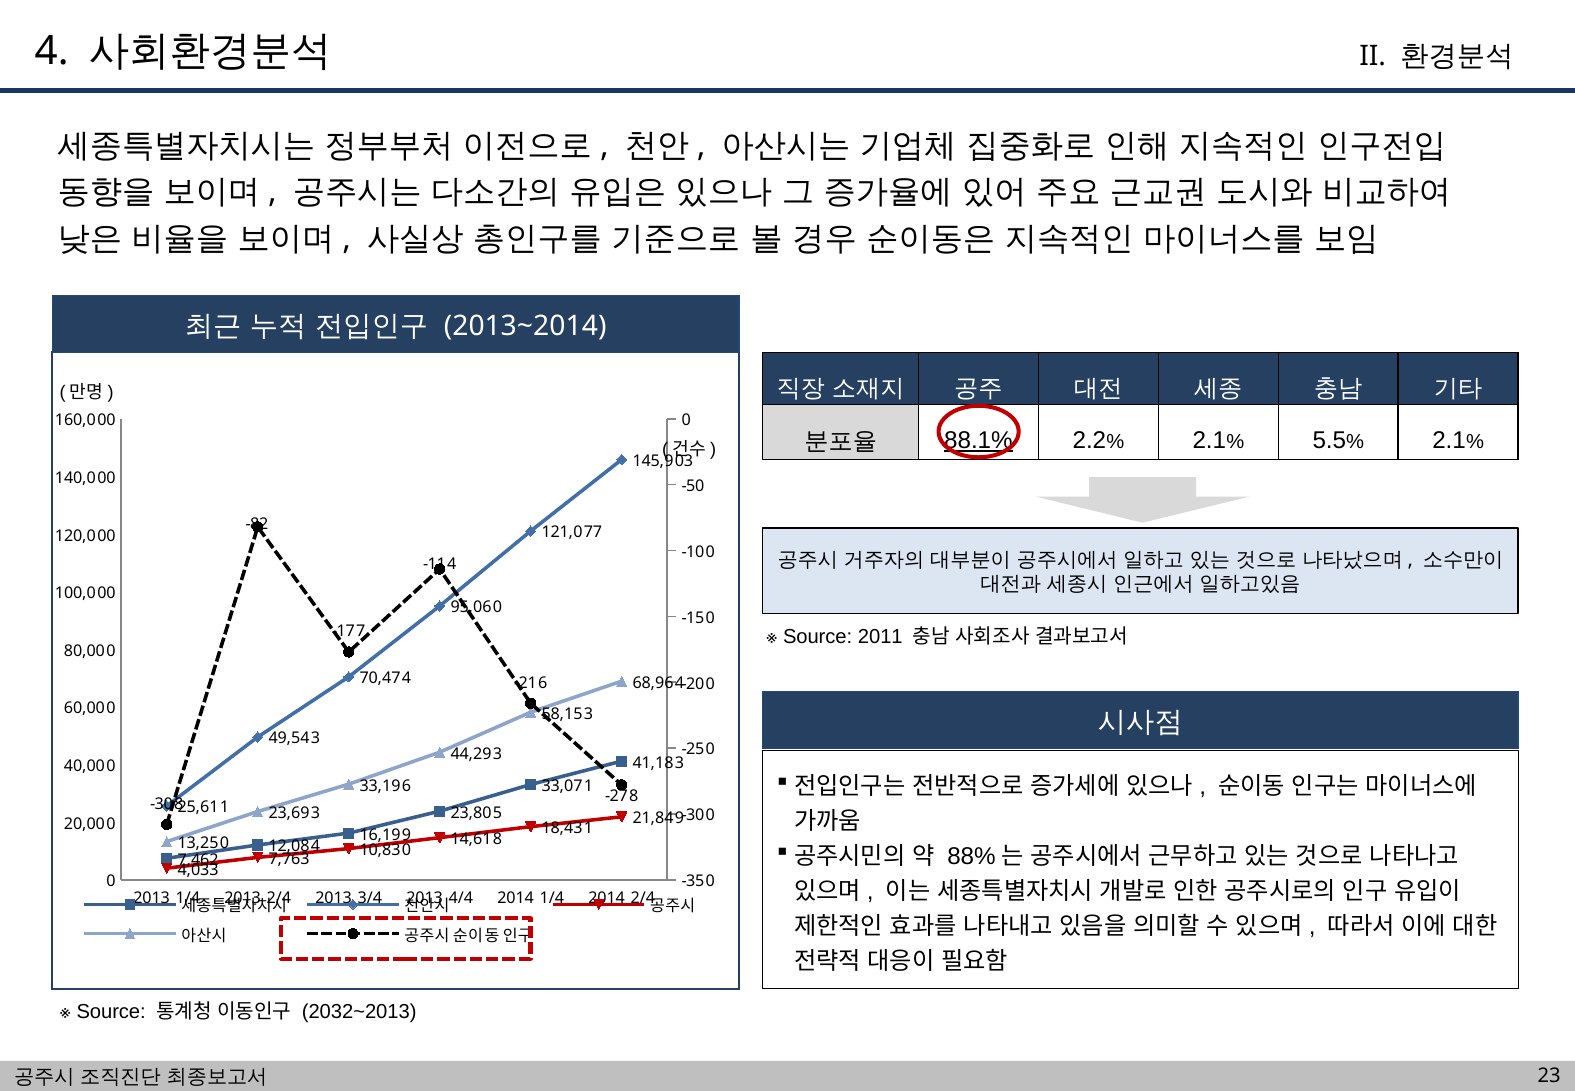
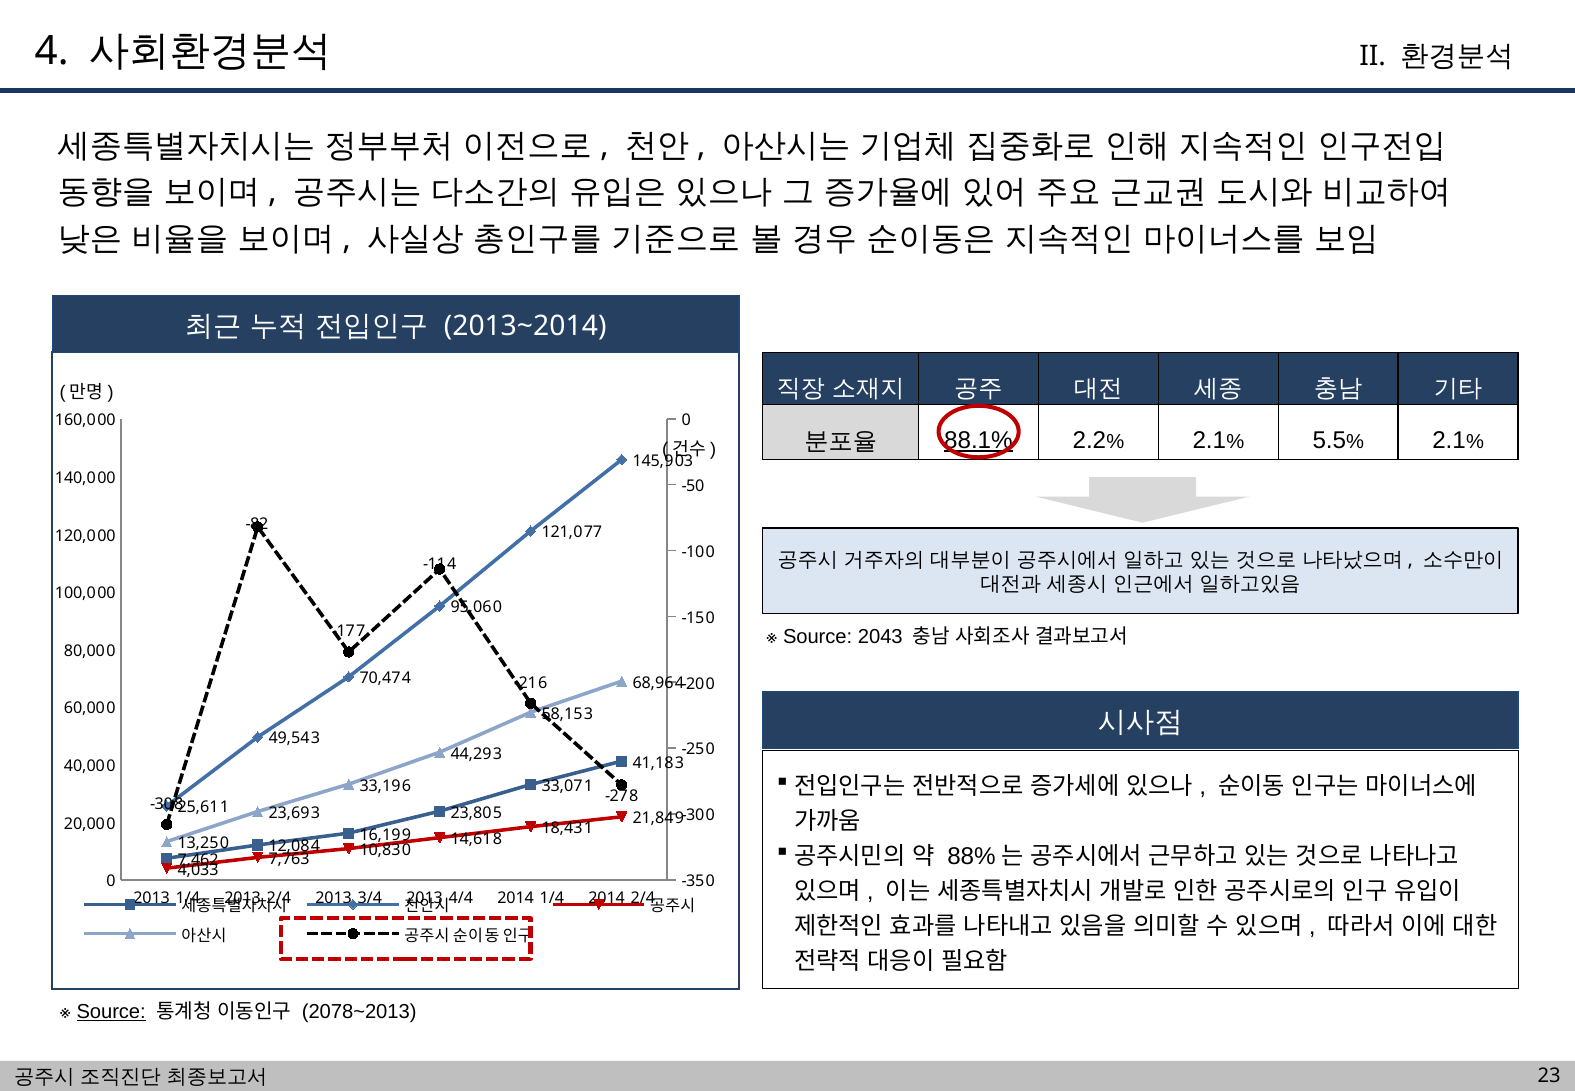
2011: 2011 -> 2043 (880, 636)
Source underline: none -> present (111, 1011)
2032~2013: 2032~2013 -> 2078~2013 (359, 1011)
